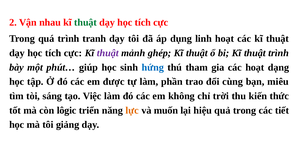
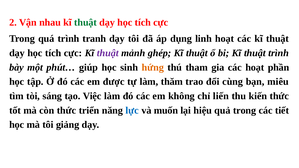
hứng colour: blue -> orange (153, 67)
dạng: dạng -> phần (279, 67)
phần: phần -> thăm (172, 82)
trời: trời -> liến (221, 96)
còn lôgic: lôgic -> thức (67, 110)
lực colour: orange -> blue (132, 110)
